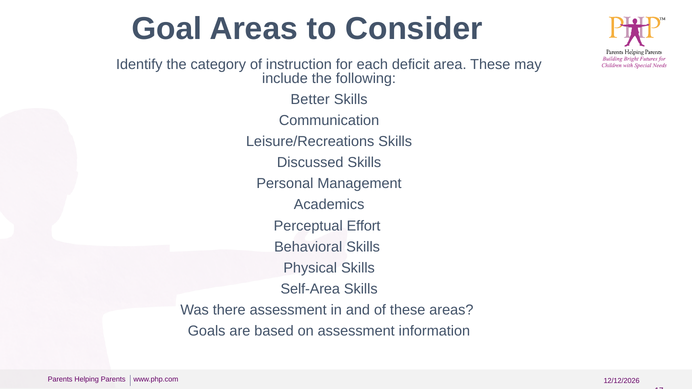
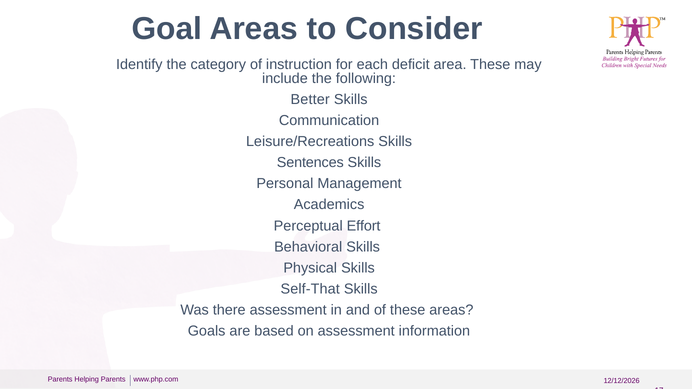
Discussed: Discussed -> Sentences (310, 163)
Self-Area: Self-Area -> Self-That (310, 289)
